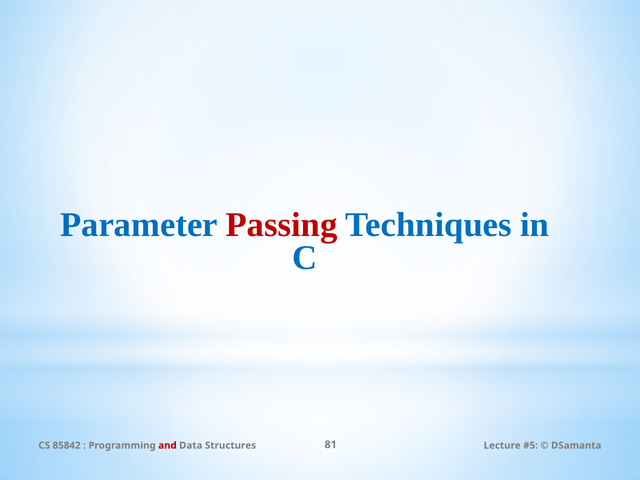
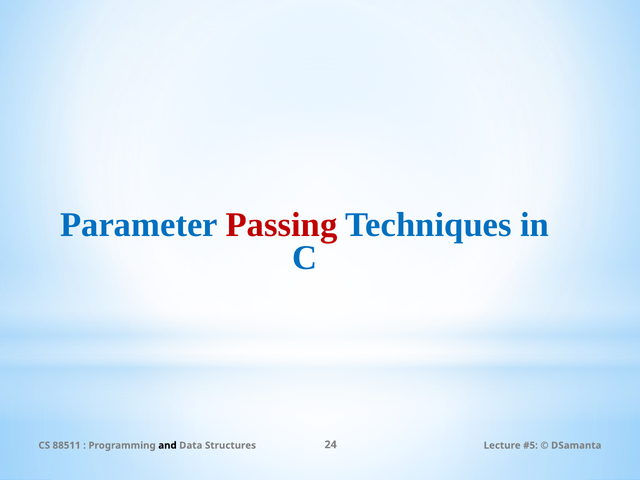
85842: 85842 -> 88511 (67, 445)
and colour: red -> black (167, 445)
81: 81 -> 24 (331, 445)
